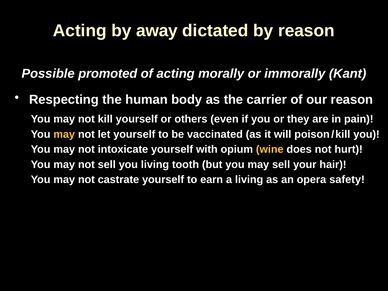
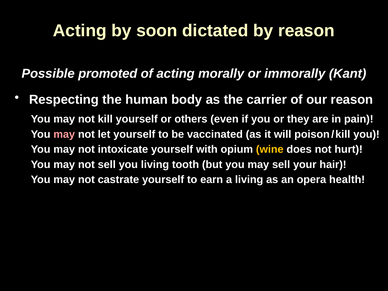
away: away -> soon (157, 31)
may colour: yellow -> pink (64, 134)
safety: safety -> health (347, 180)
